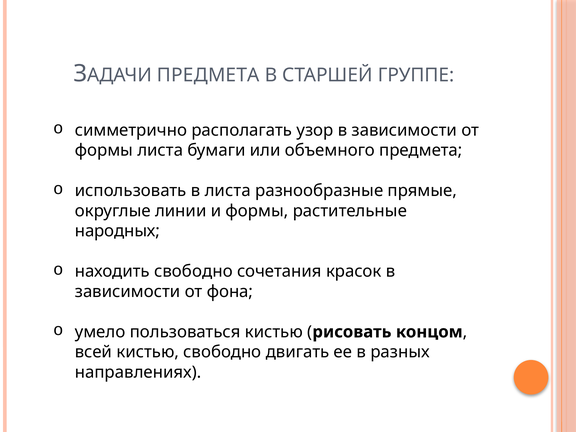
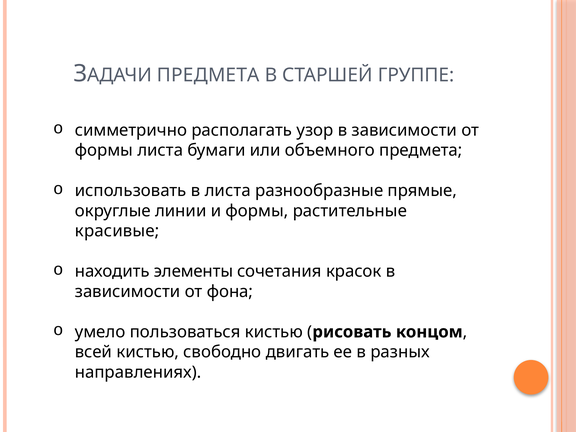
народных: народных -> красивые (117, 231)
находить свободно: свободно -> элементы (194, 271)
